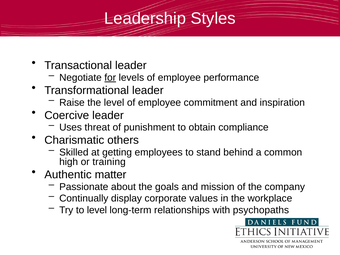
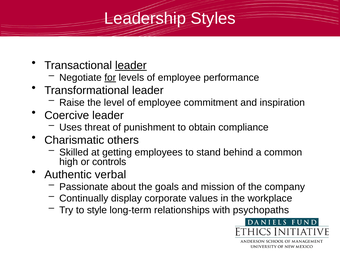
leader underline: none -> present (131, 65)
training: training -> controls (109, 162)
matter: matter -> verbal (110, 175)
to level: level -> style (97, 210)
